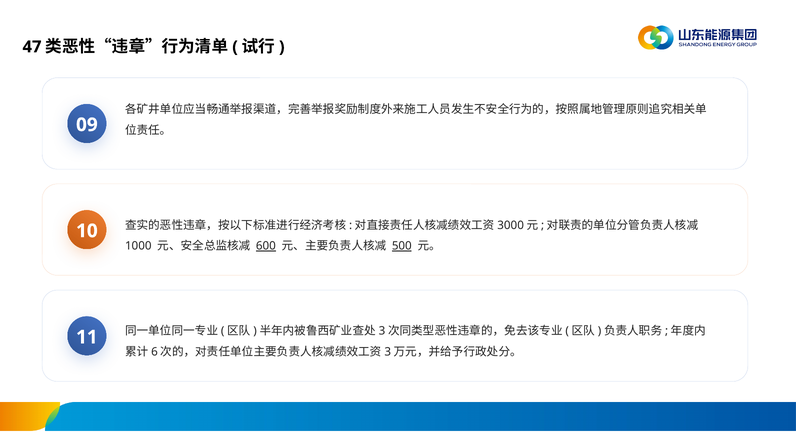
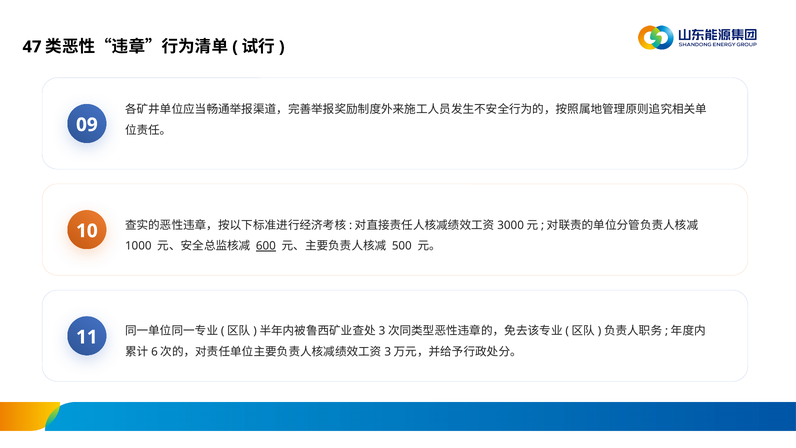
500 underline: present -> none (402, 246)
